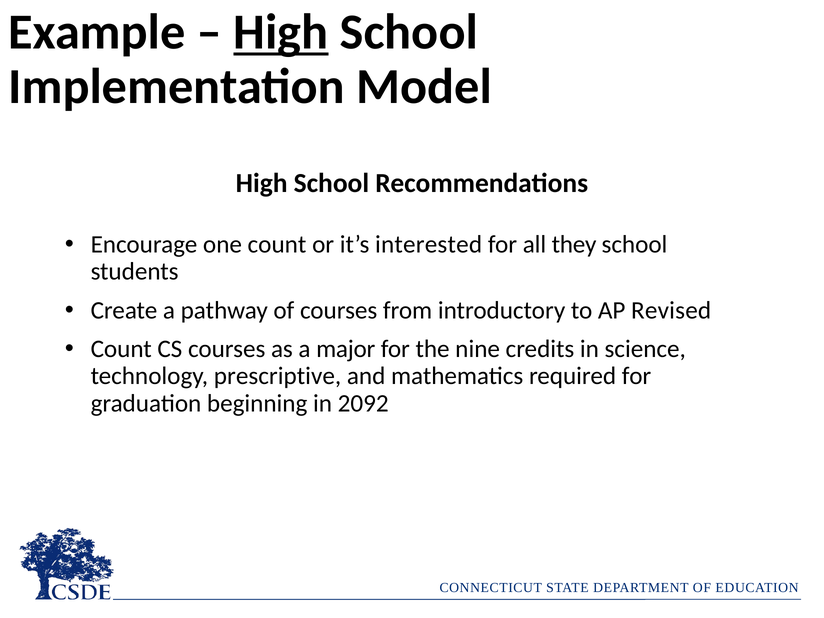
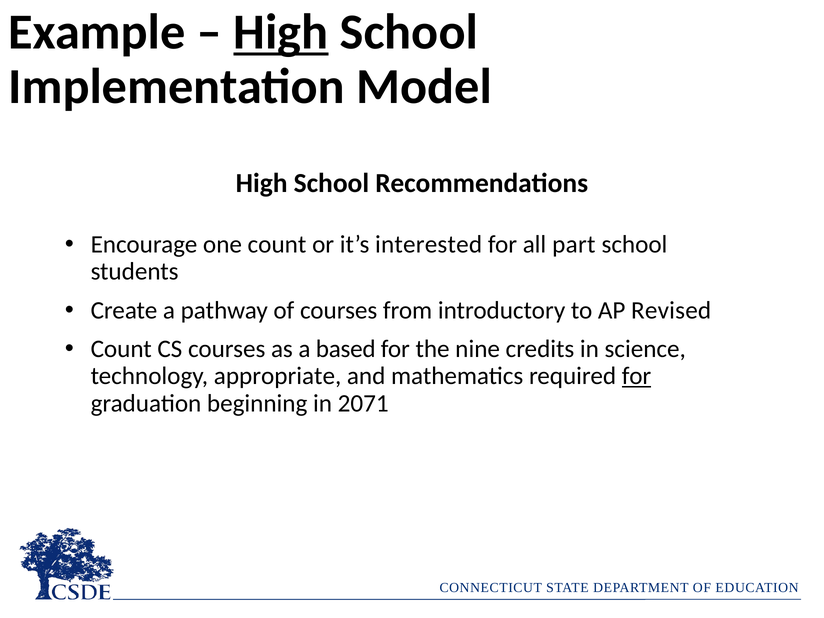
they: they -> part (574, 244)
major: major -> based (346, 349)
prescriptive: prescriptive -> appropriate (278, 376)
for underline: none -> present (636, 376)
2092: 2092 -> 2071 (363, 403)
